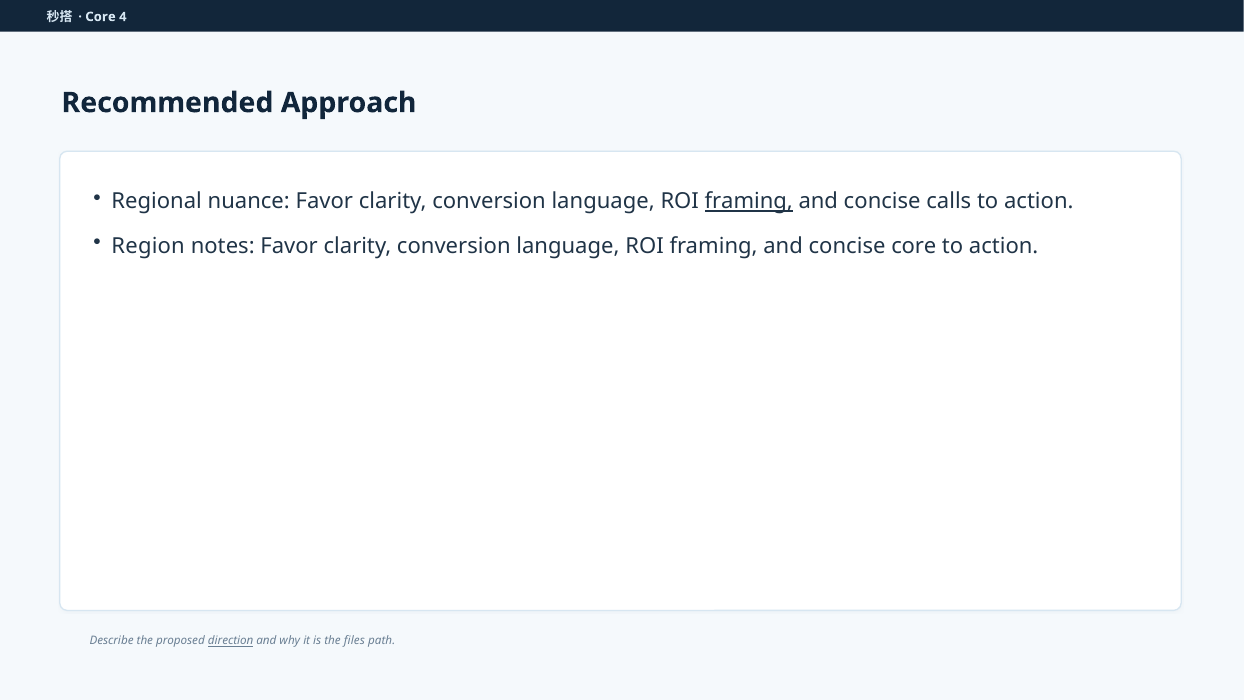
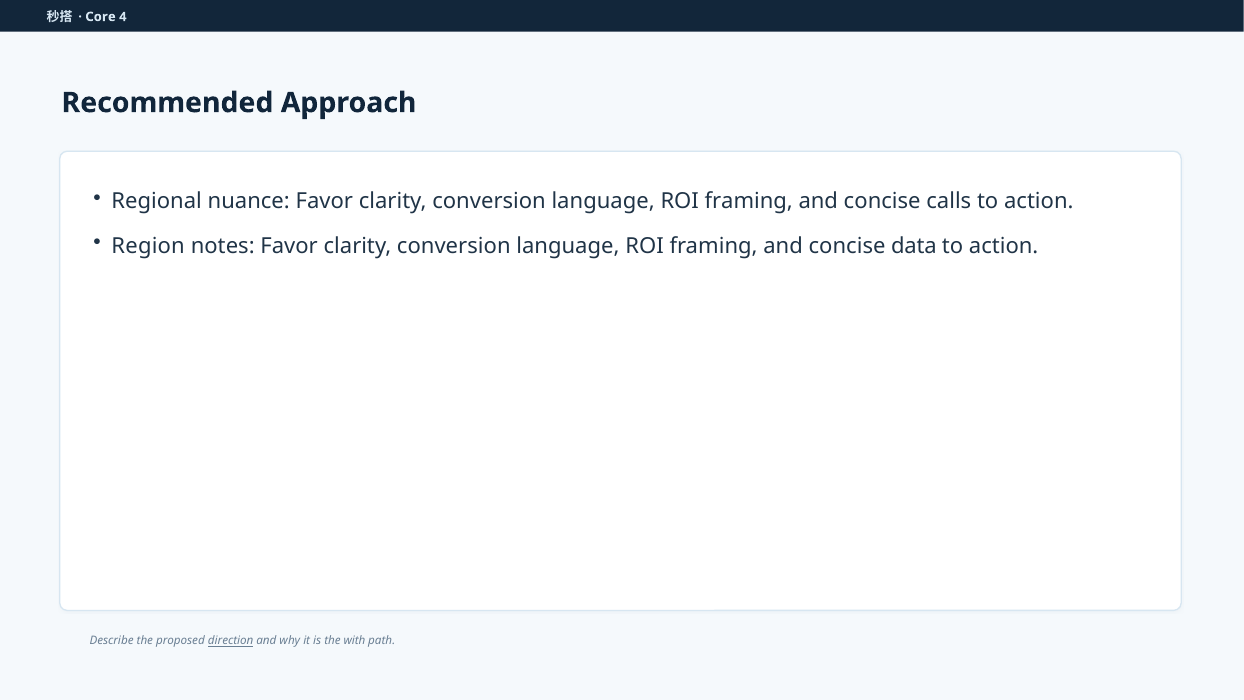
framing underline: present -> none (749, 201)
concise core: core -> data (914, 246)
files: files -> with (355, 641)
